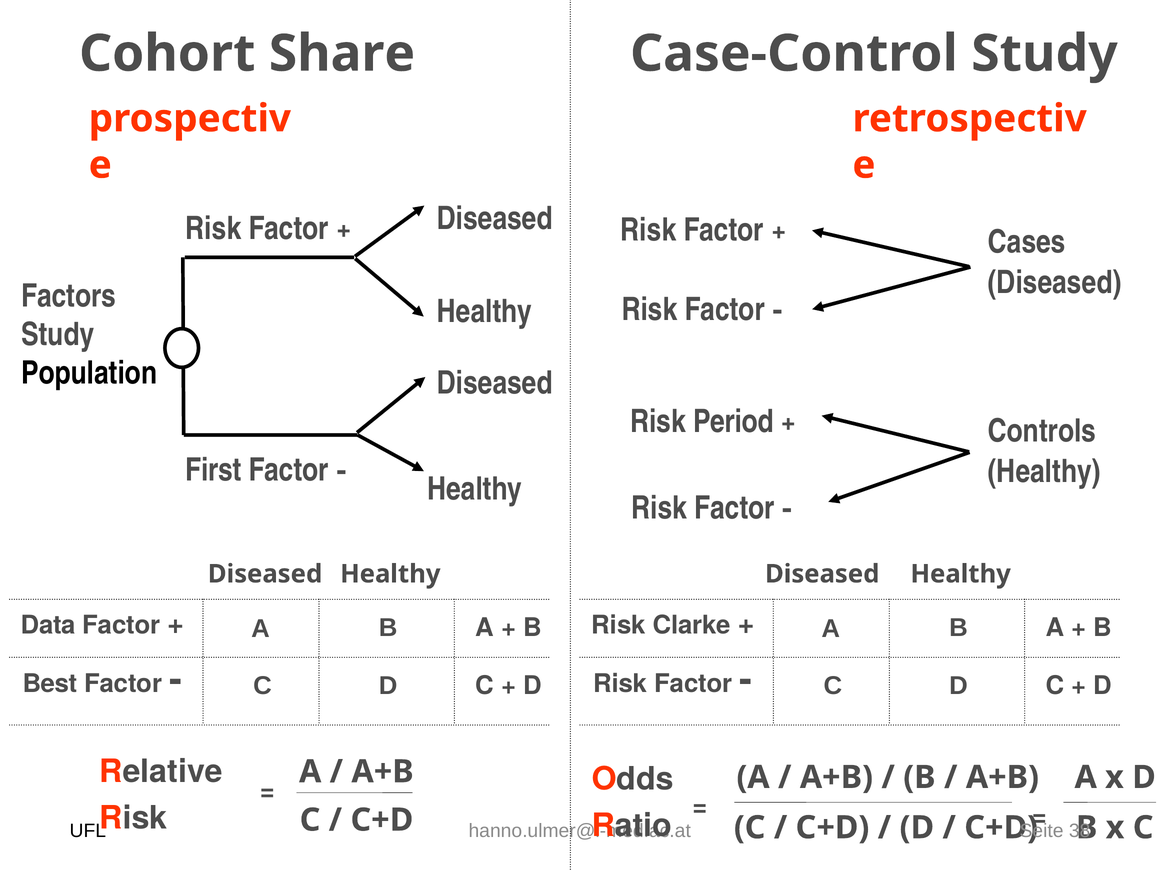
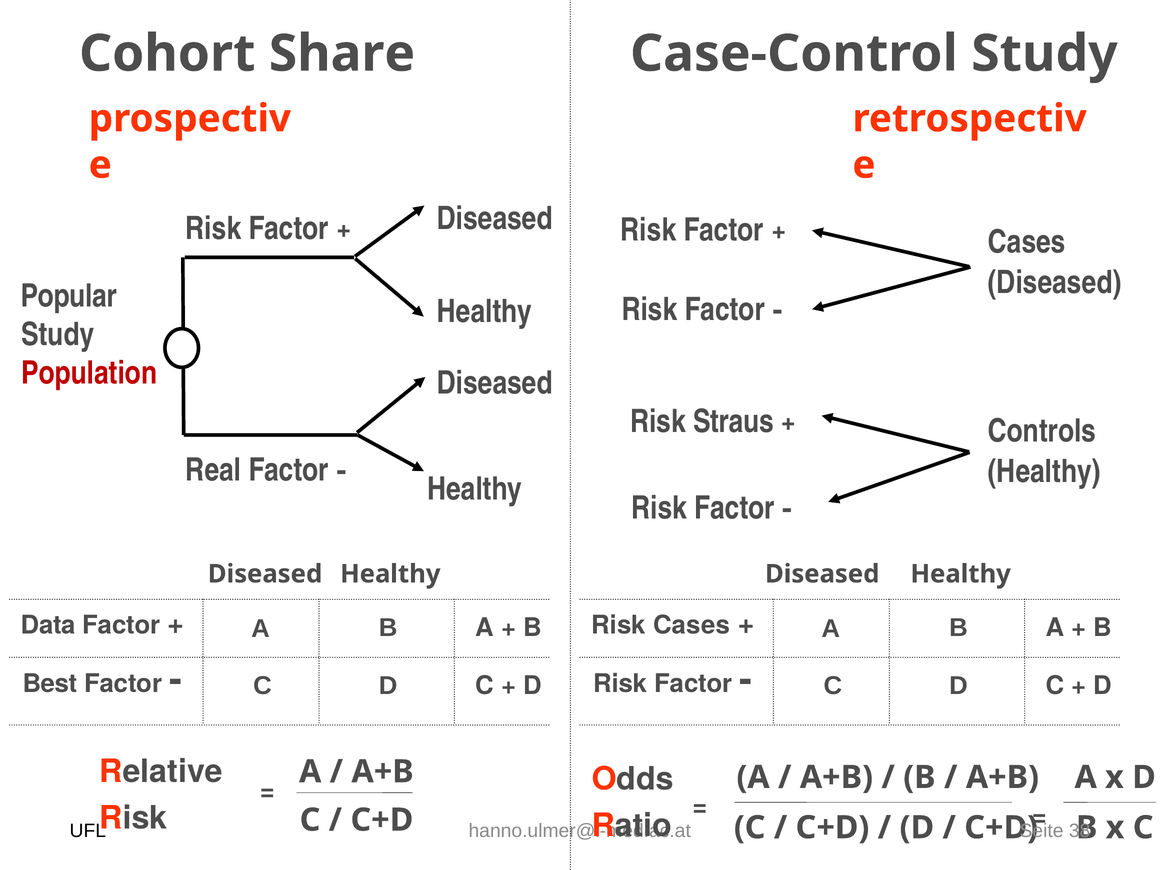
Factors: Factors -> Popular (69, 296)
Population colour: black -> red (89, 373)
Period: Period -> Straus (734, 422)
First: First -> Real (213, 470)
Risk Clarke: Clarke -> Cases (692, 625)
